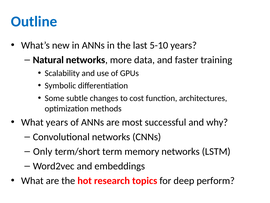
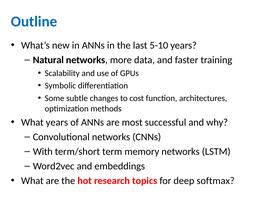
Only: Only -> With (43, 151)
perform: perform -> softmax (216, 180)
